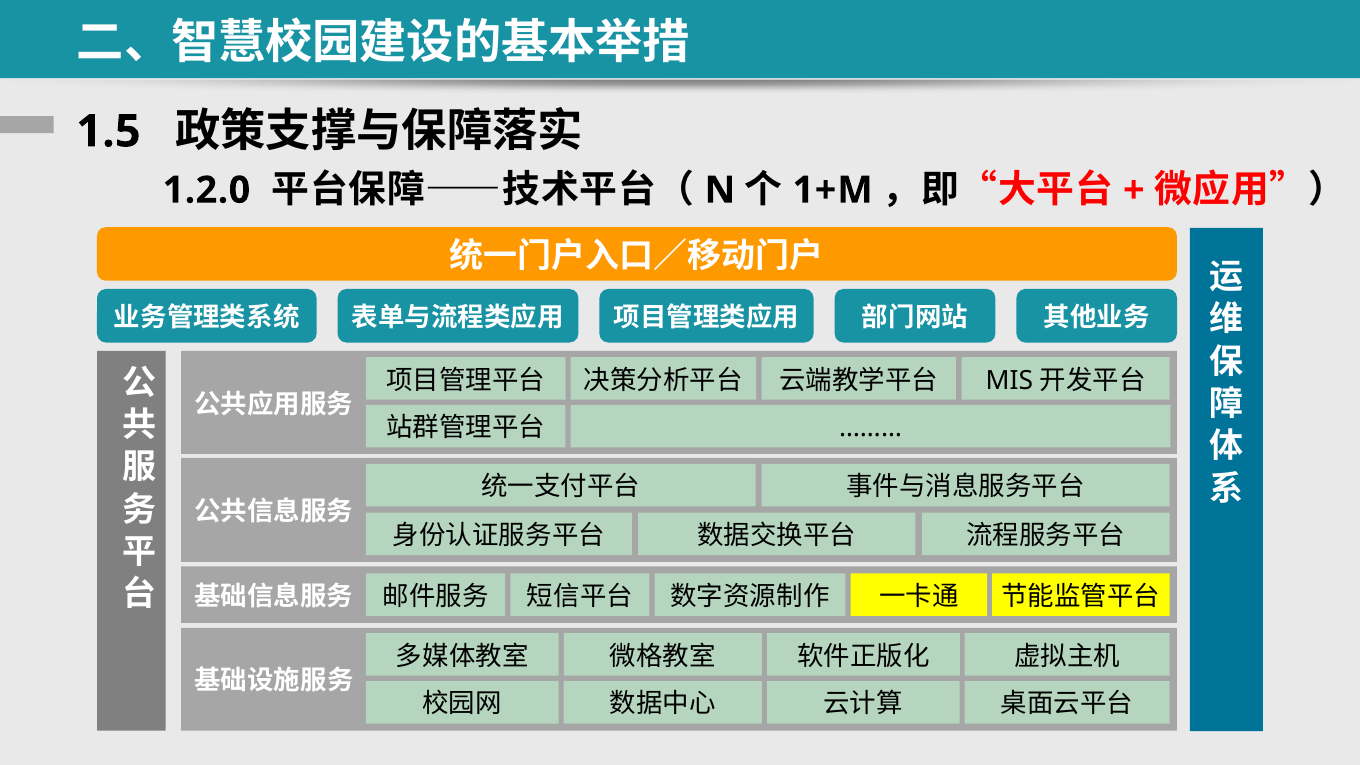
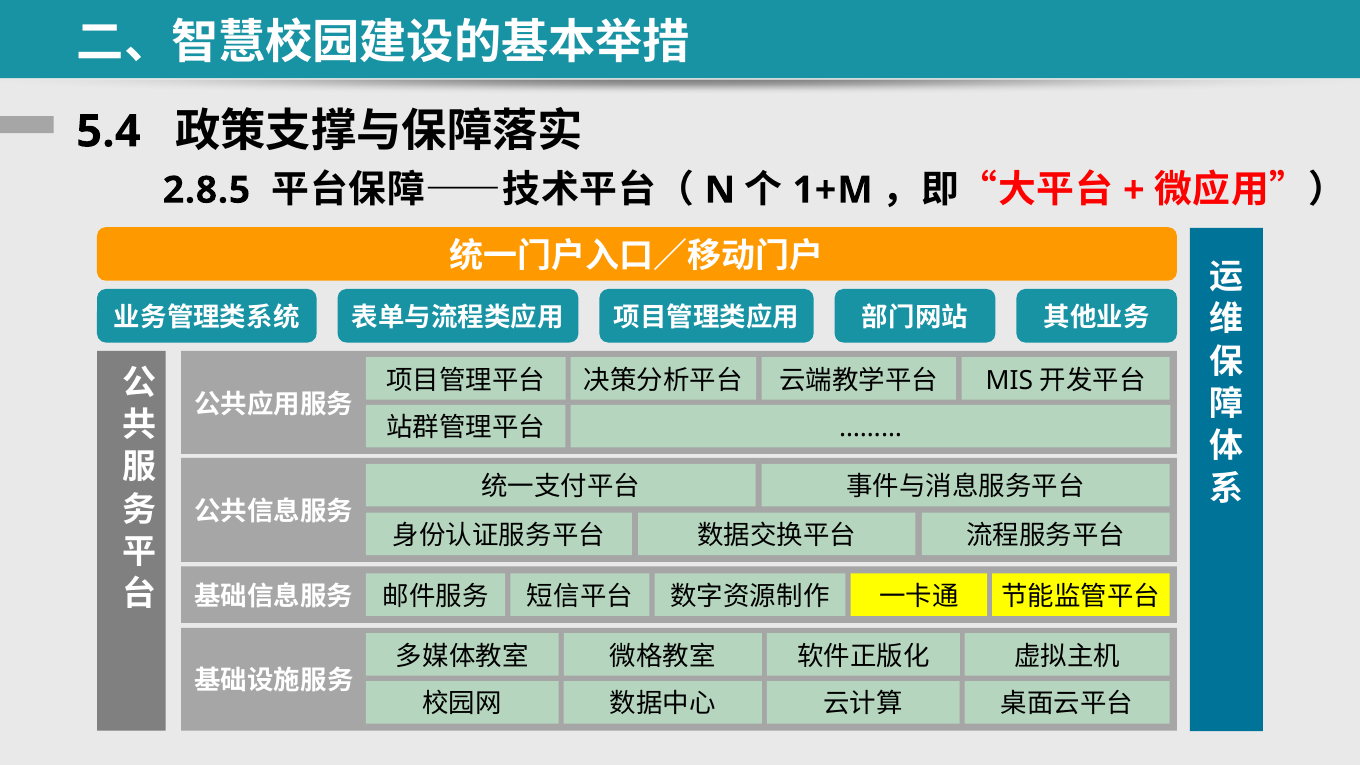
1.5: 1.5 -> 5.4 (108, 132)
1.2.0: 1.2.0 -> 2.8.5 (206, 190)
